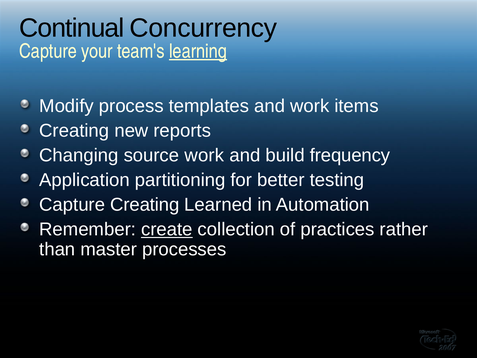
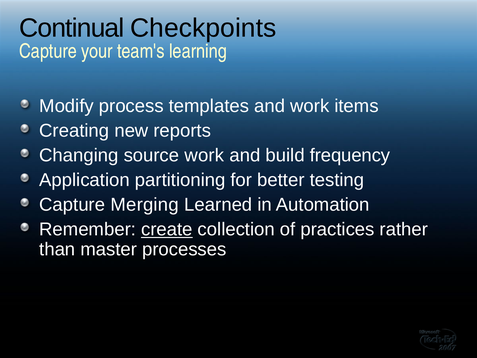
Concurrency: Concurrency -> Checkpoints (203, 28)
learning underline: present -> none (198, 51)
Capture Creating: Creating -> Merging (145, 205)
